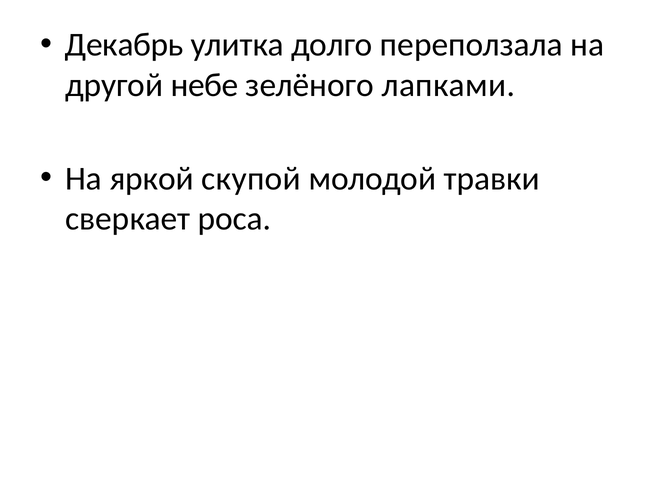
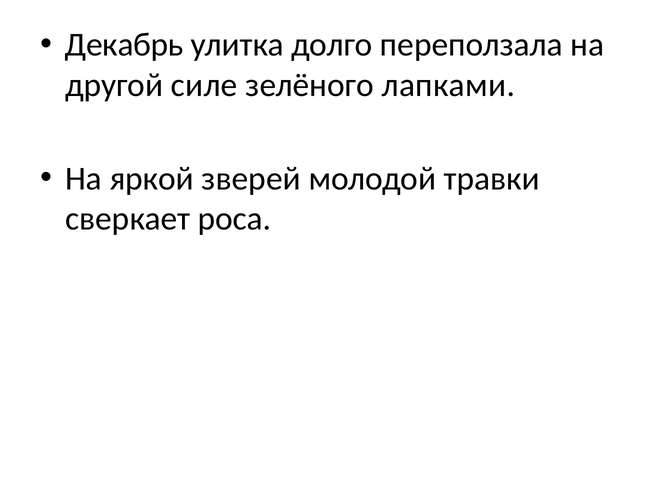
небе: небе -> силе (204, 85)
скупой: скупой -> зверей (251, 179)
